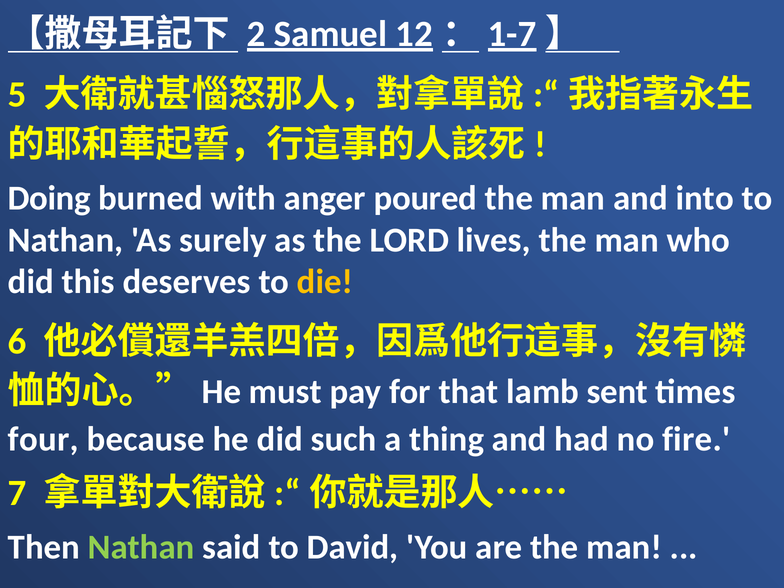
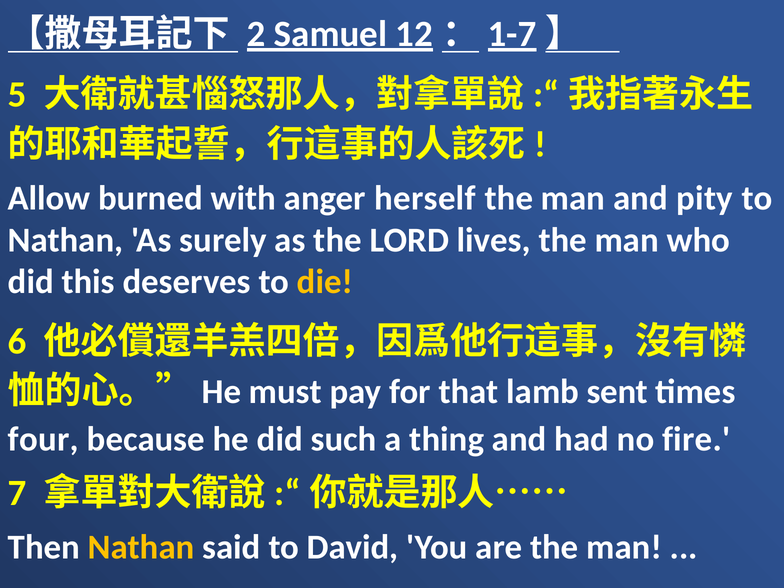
Doing: Doing -> Allow (49, 198)
poured: poured -> herself (425, 198)
into: into -> pity (705, 198)
Nathan colour: light green -> yellow (141, 547)
